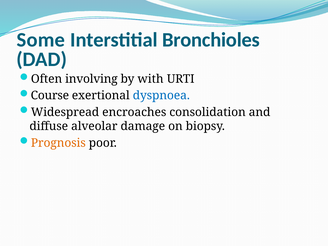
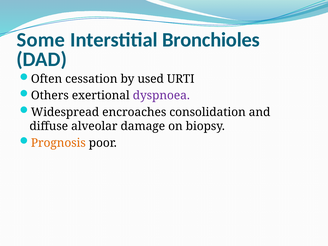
involving: involving -> cessation (91, 79)
with: with -> used (151, 79)
Course: Course -> Others (50, 96)
dyspnoea colour: blue -> purple (161, 96)
